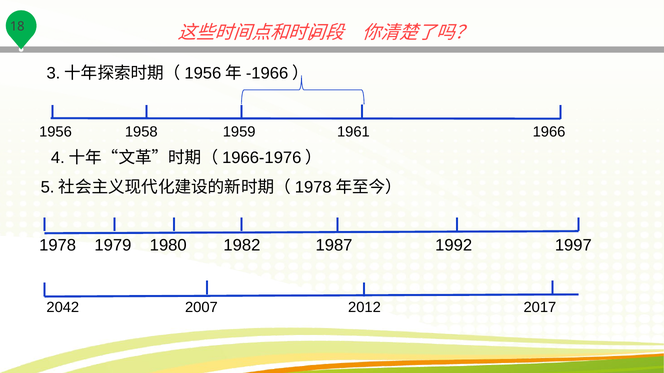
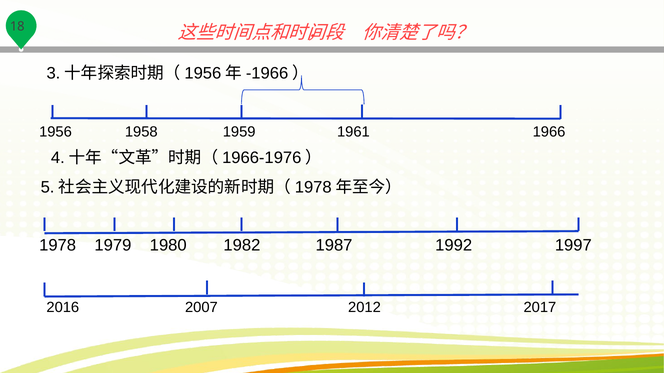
2042: 2042 -> 2016 (63, 308)
